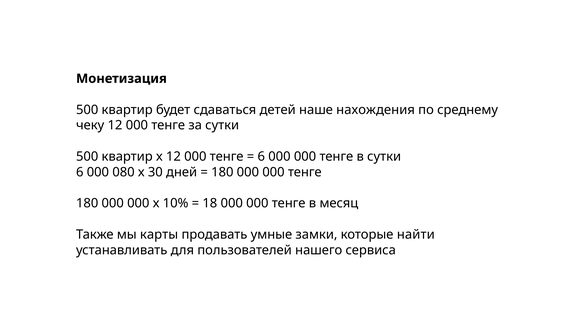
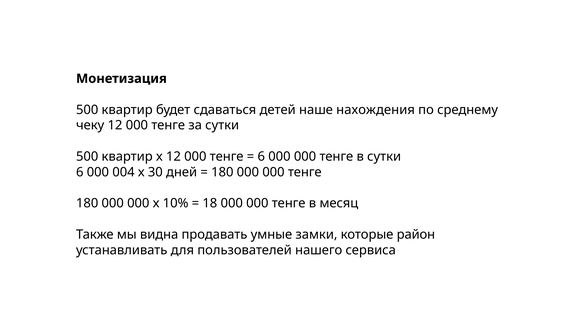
080: 080 -> 004 (123, 172)
карты: карты -> видна (159, 235)
найти: найти -> район (416, 235)
